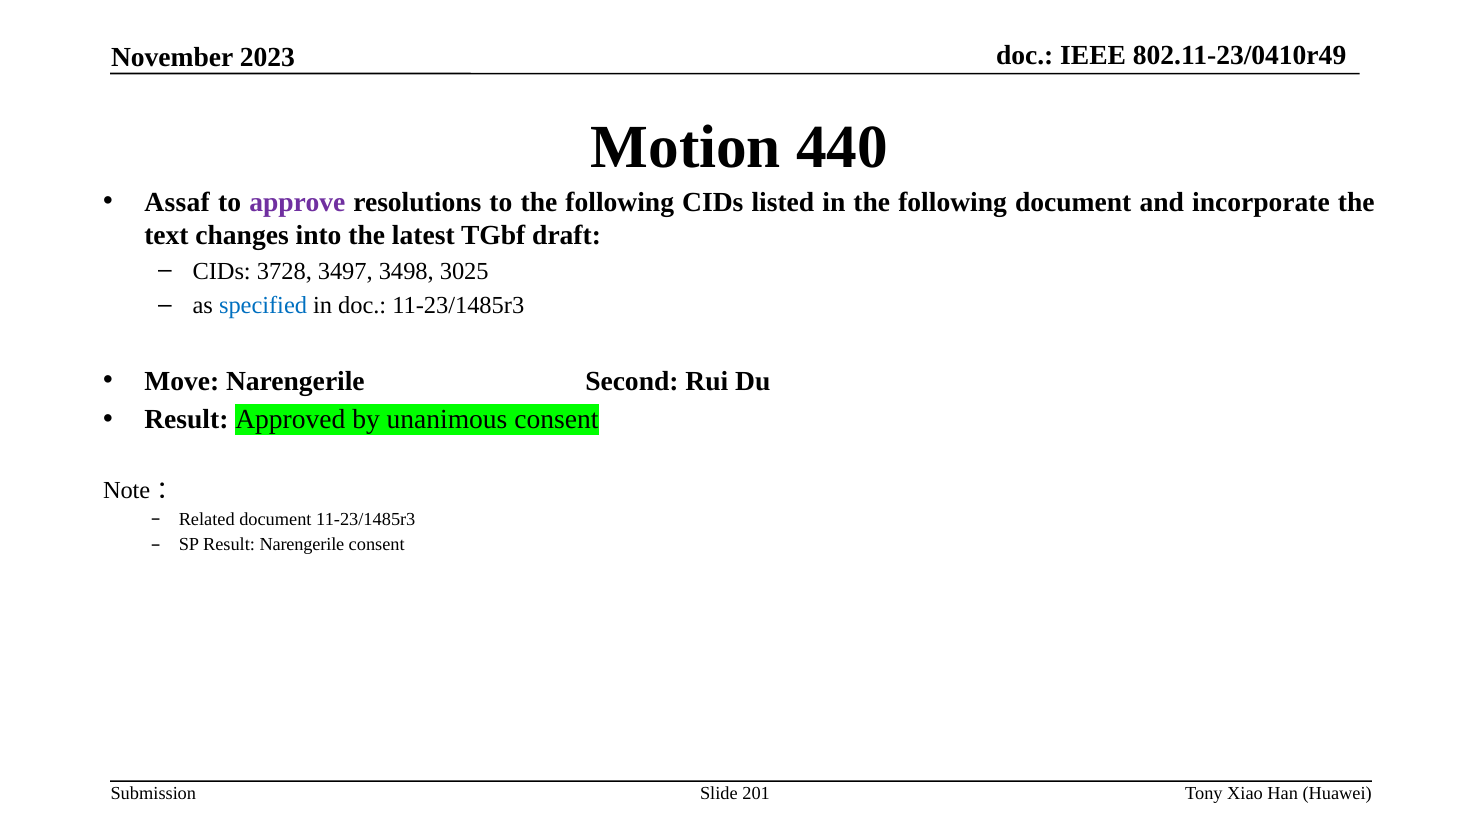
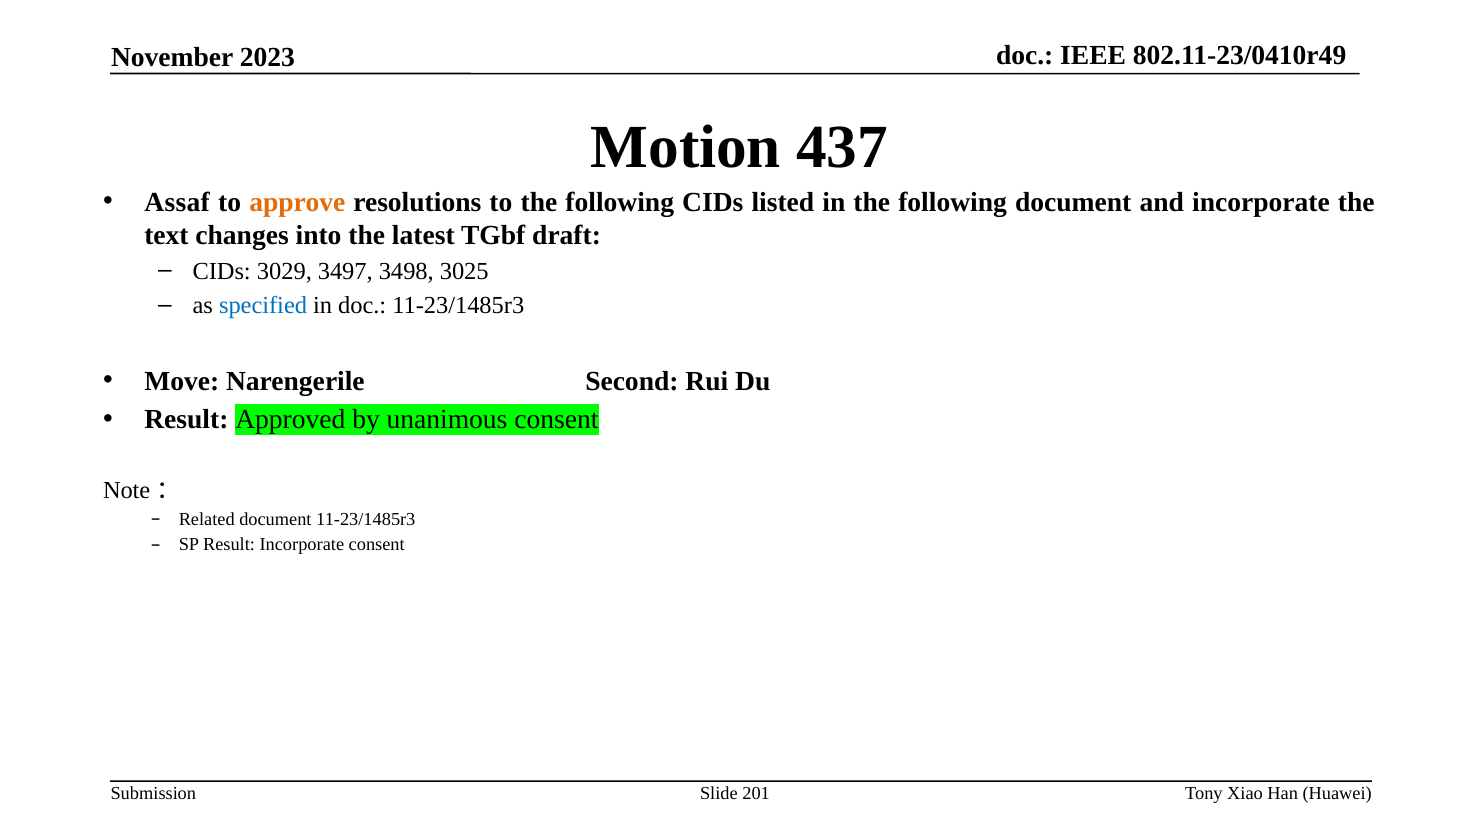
440: 440 -> 437 (842, 148)
approve colour: purple -> orange (297, 202)
3728: 3728 -> 3029 (284, 271)
Result Narengerile: Narengerile -> Incorporate (302, 545)
